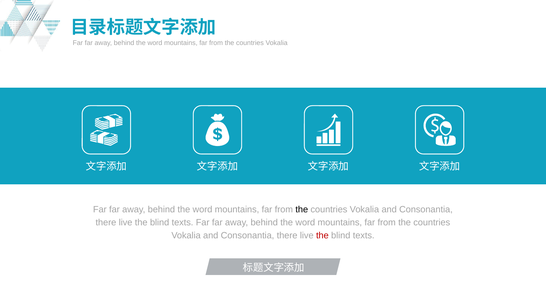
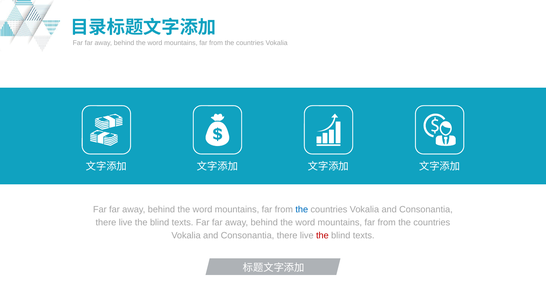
the colour: black -> blue (302, 210)
